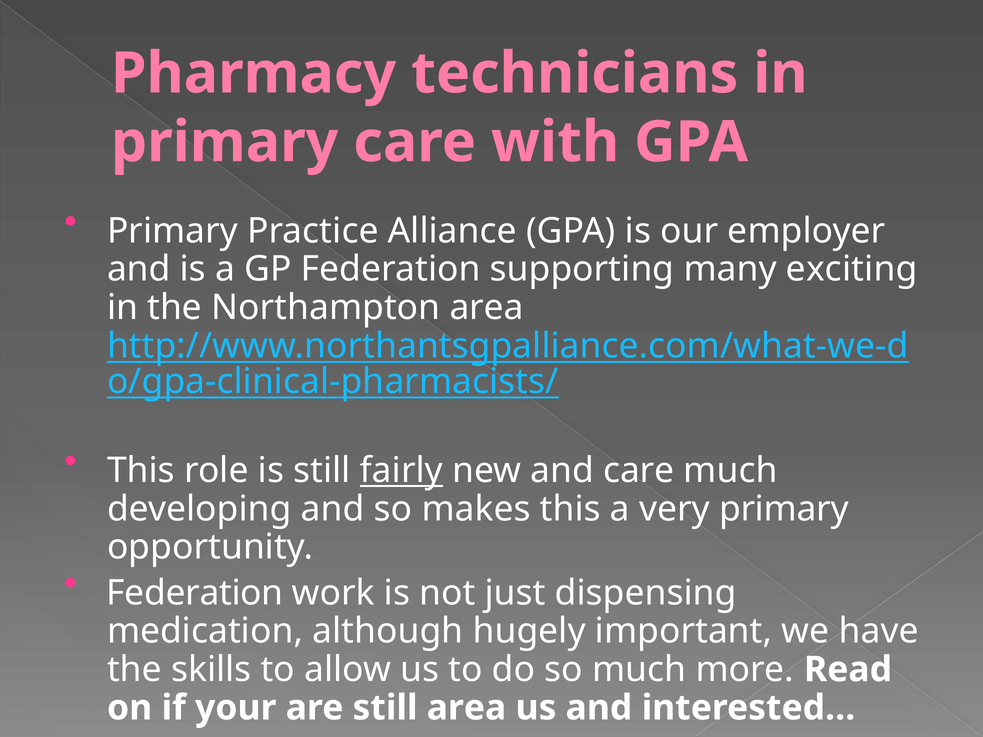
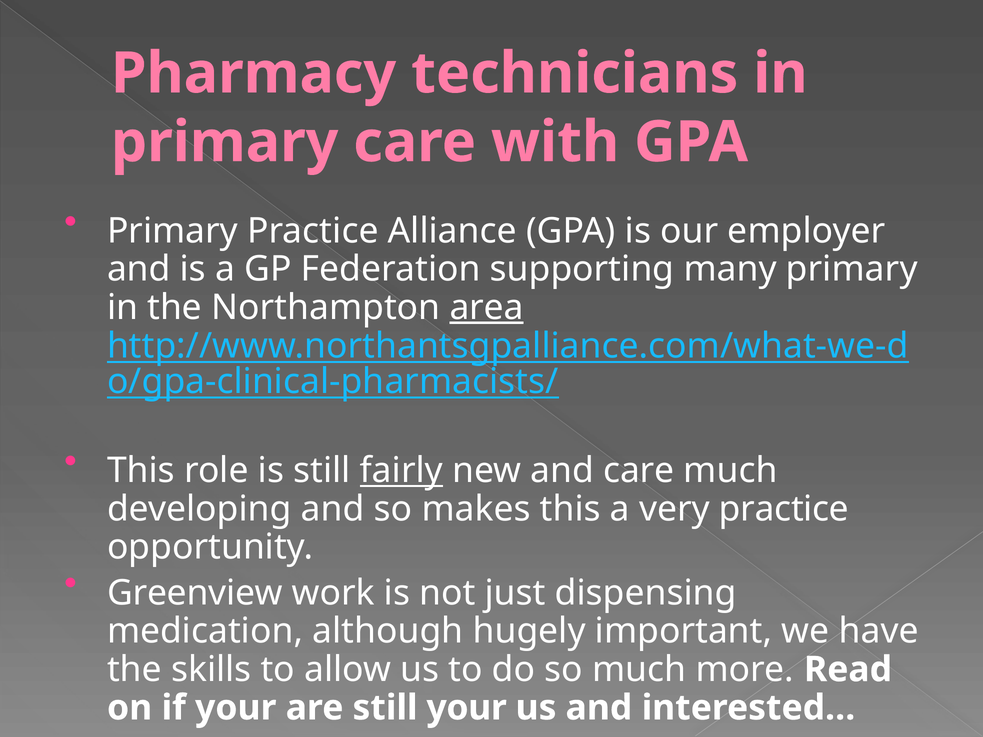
many exciting: exciting -> primary (852, 269)
area underline: none -> present (487, 308)
very primary: primary -> practice (784, 509)
Federation: Federation -> Greenview (195, 593)
still area: area -> your (467, 708)
